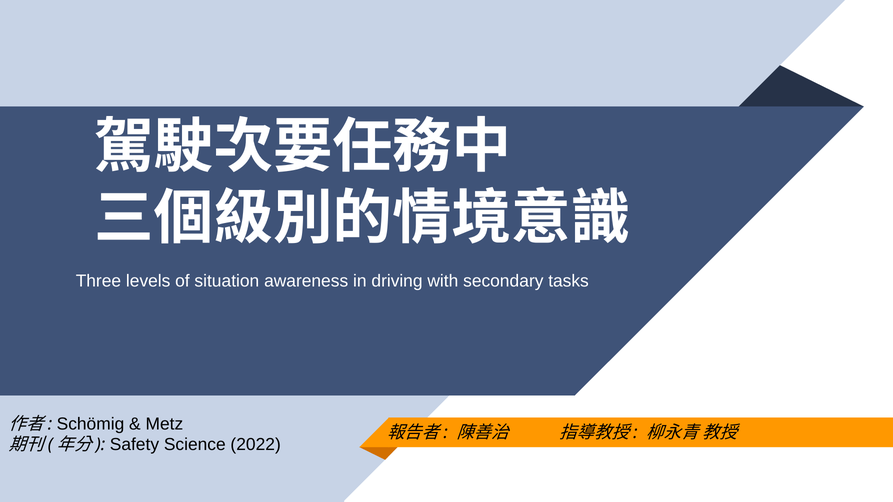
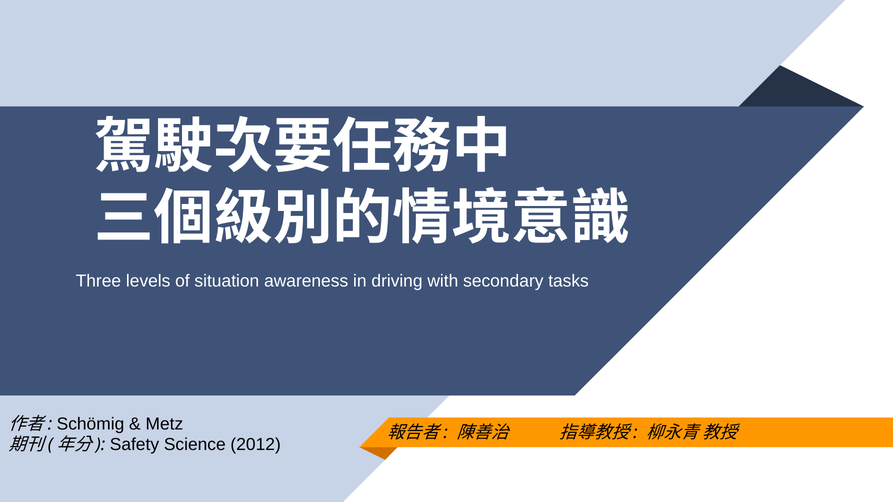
2022: 2022 -> 2012 (256, 445)
